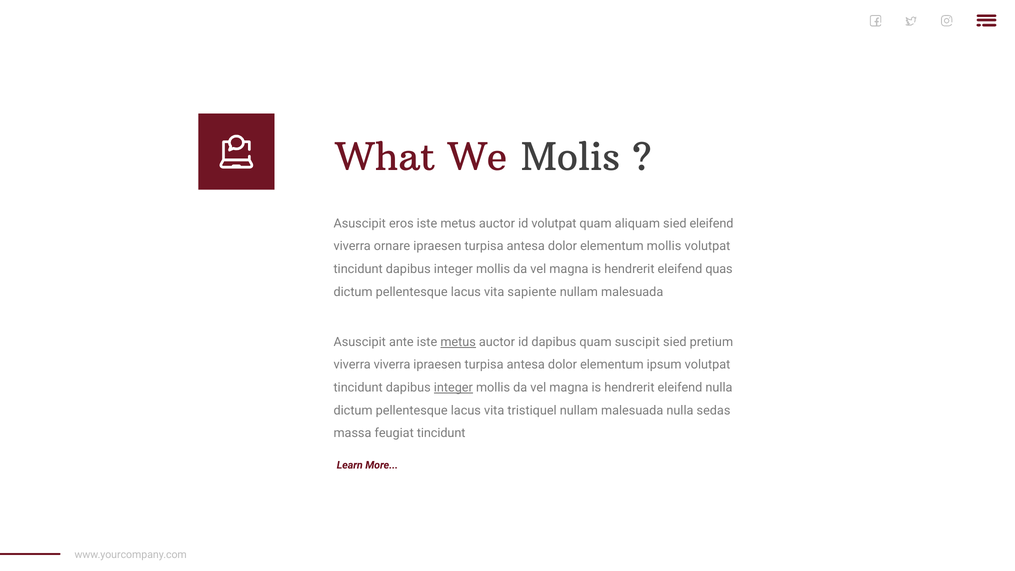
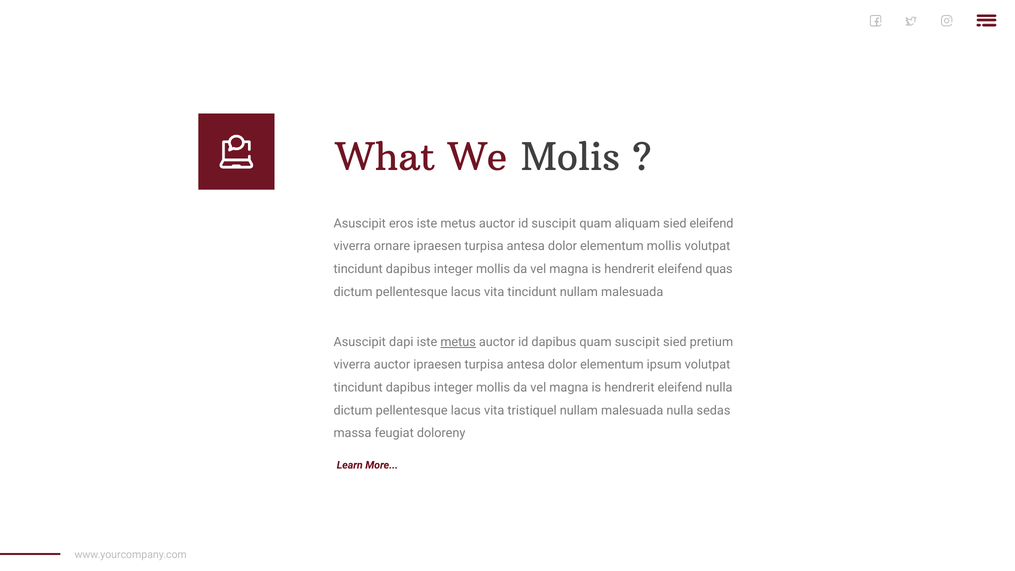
id volutpat: volutpat -> suscipit (554, 223)
vita sapiente: sapiente -> tincidunt (532, 292)
ante: ante -> dapi (401, 342)
viverra viverra: viverra -> auctor (392, 365)
integer underline: present -> none (453, 388)
feugiat tincidunt: tincidunt -> doloreny (441, 433)
